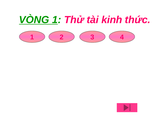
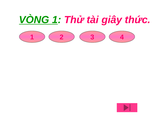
kinh: kinh -> giây (112, 20)
